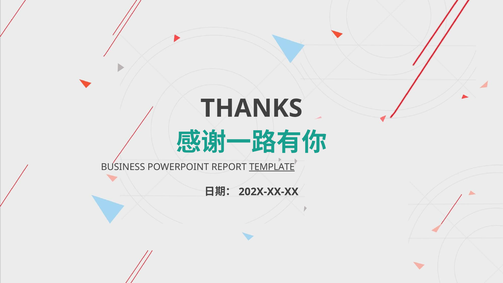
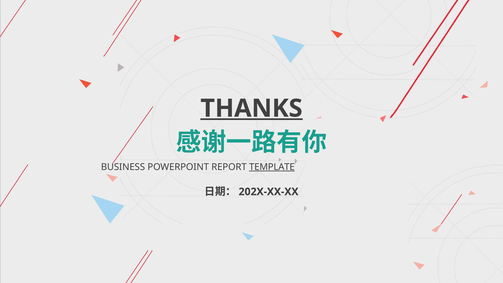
THANKS underline: none -> present (251, 108)
